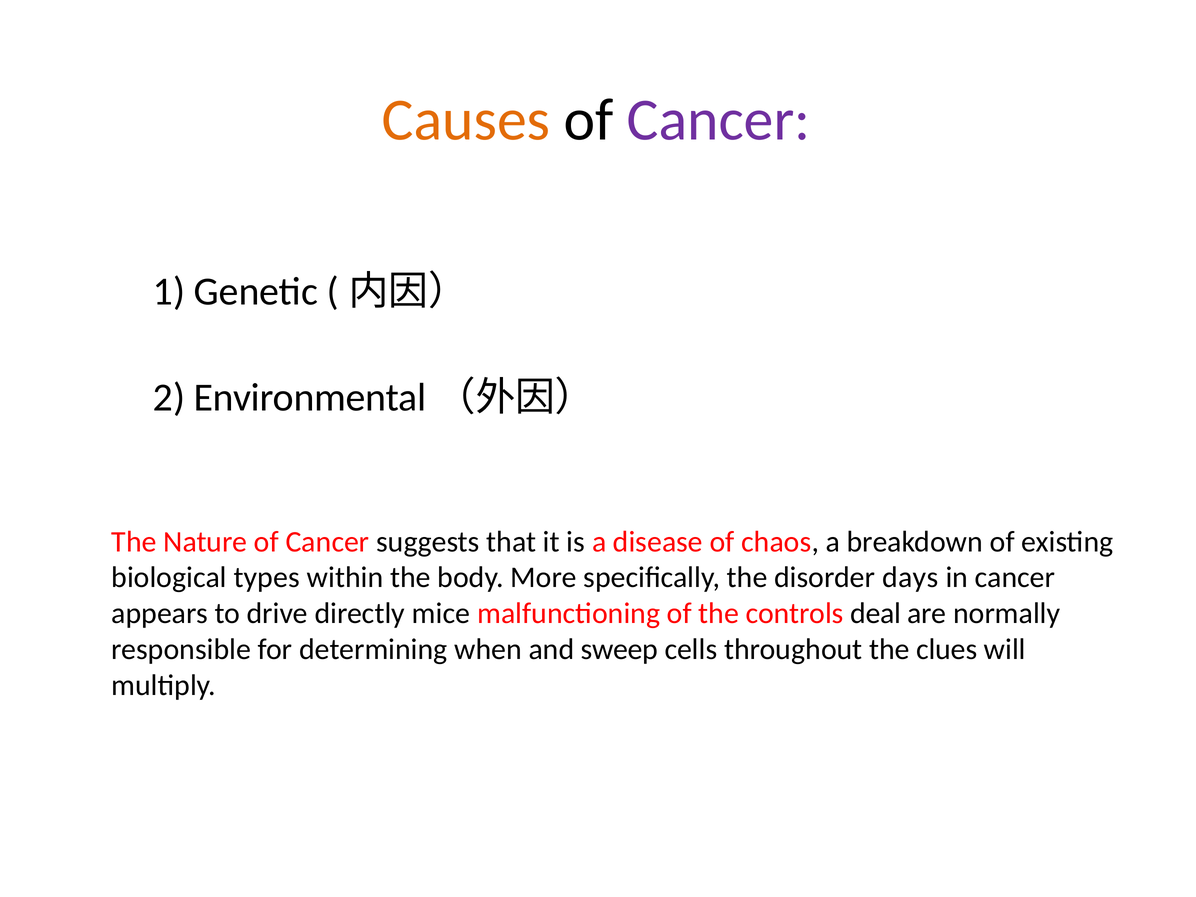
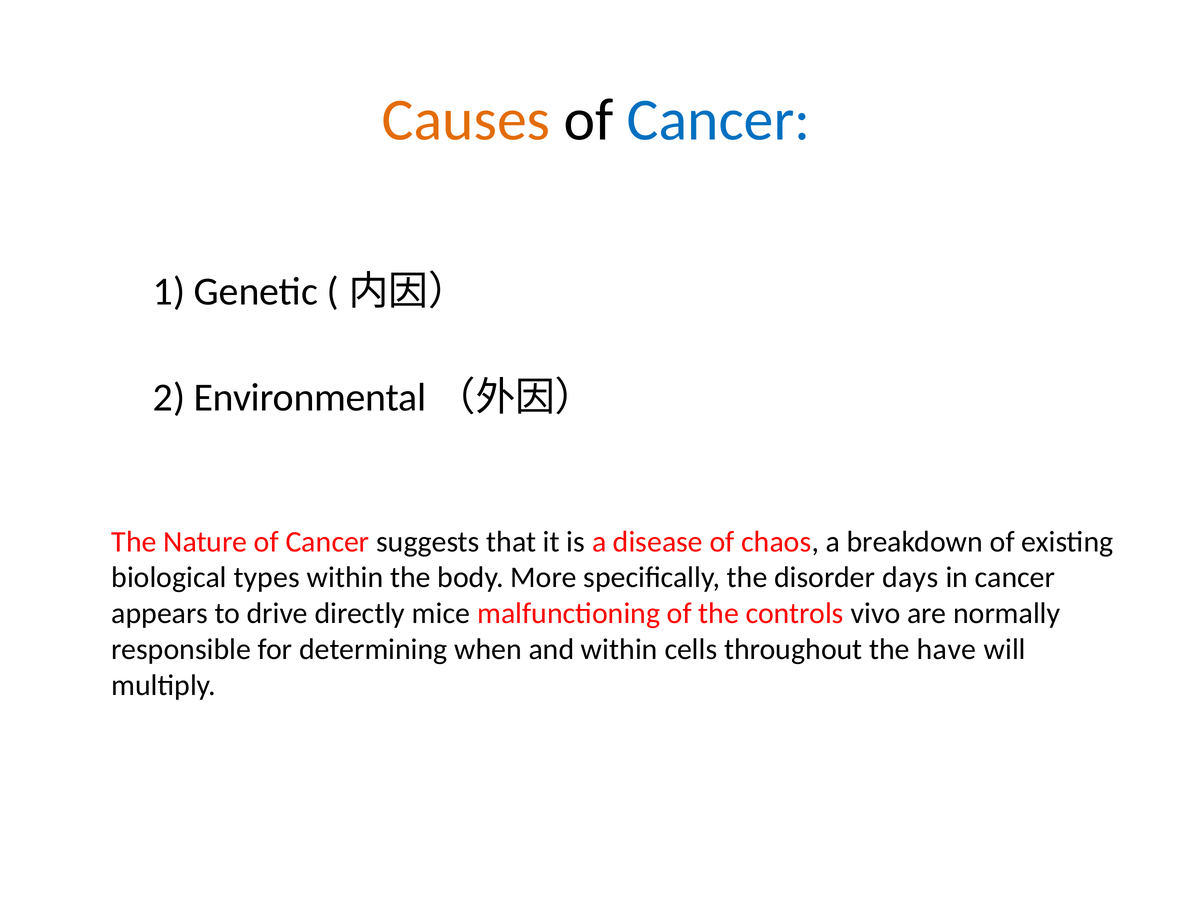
Cancer colour: purple -> blue (719, 120)
deal: deal -> vivo (876, 613)
and sweep: sweep -> within (619, 649)
clues: clues -> have (947, 649)
